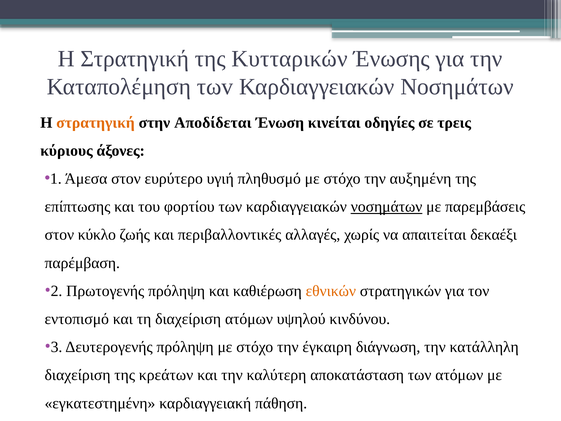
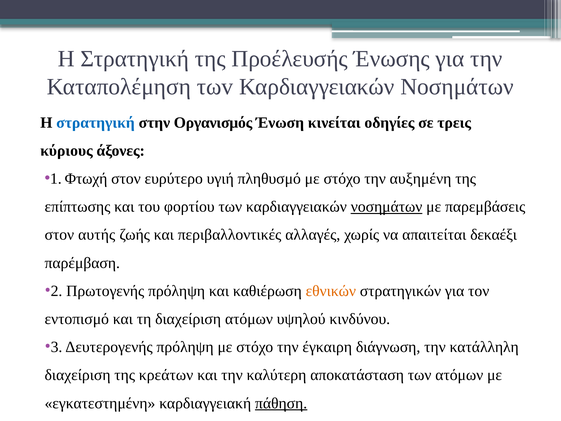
Κυτταρικών: Κυτταρικών -> Προέλευσής (290, 59)
στρατηγική colour: orange -> blue (96, 122)
Αποδίδεται: Αποδίδεται -> Οργανισμός (213, 122)
Άμεσα: Άμεσα -> Φτωχή (86, 179)
κύκλο: κύκλο -> αυτής (97, 235)
πάθηση underline: none -> present (281, 403)
